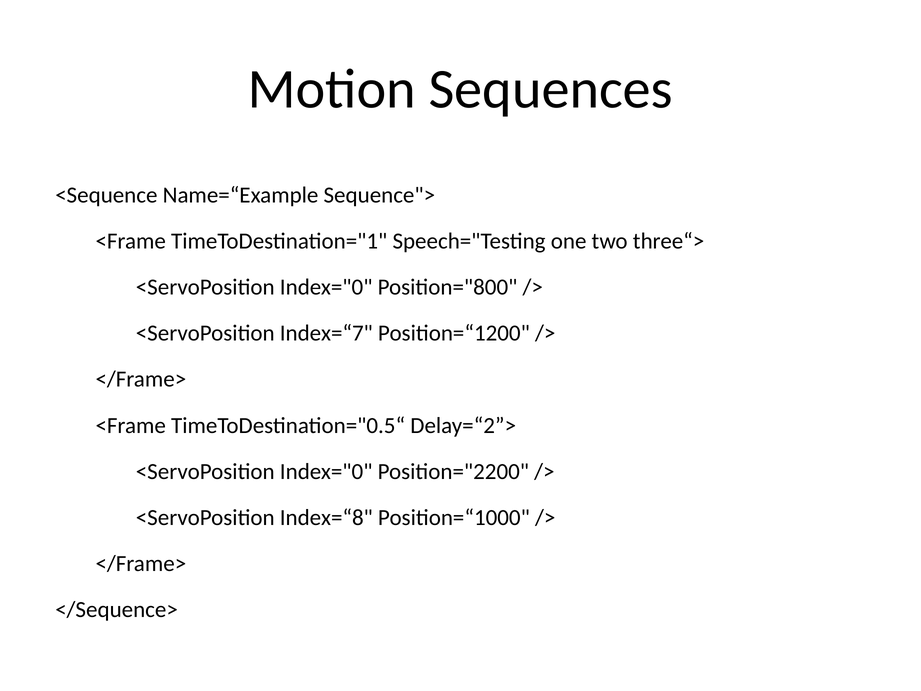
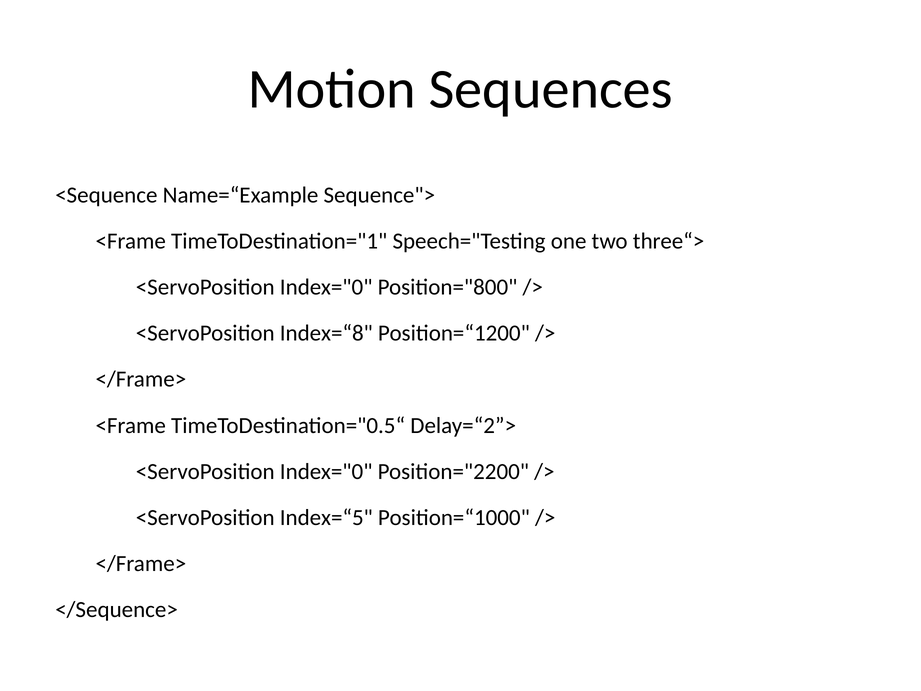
Index=“7: Index=“7 -> Index=“8 (326, 333)
Index=“8: Index=“8 -> Index=“5 (326, 517)
